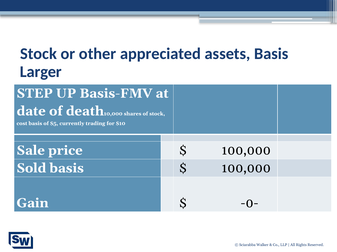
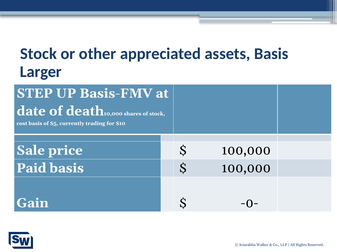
Sold: Sold -> Paid (31, 169)
